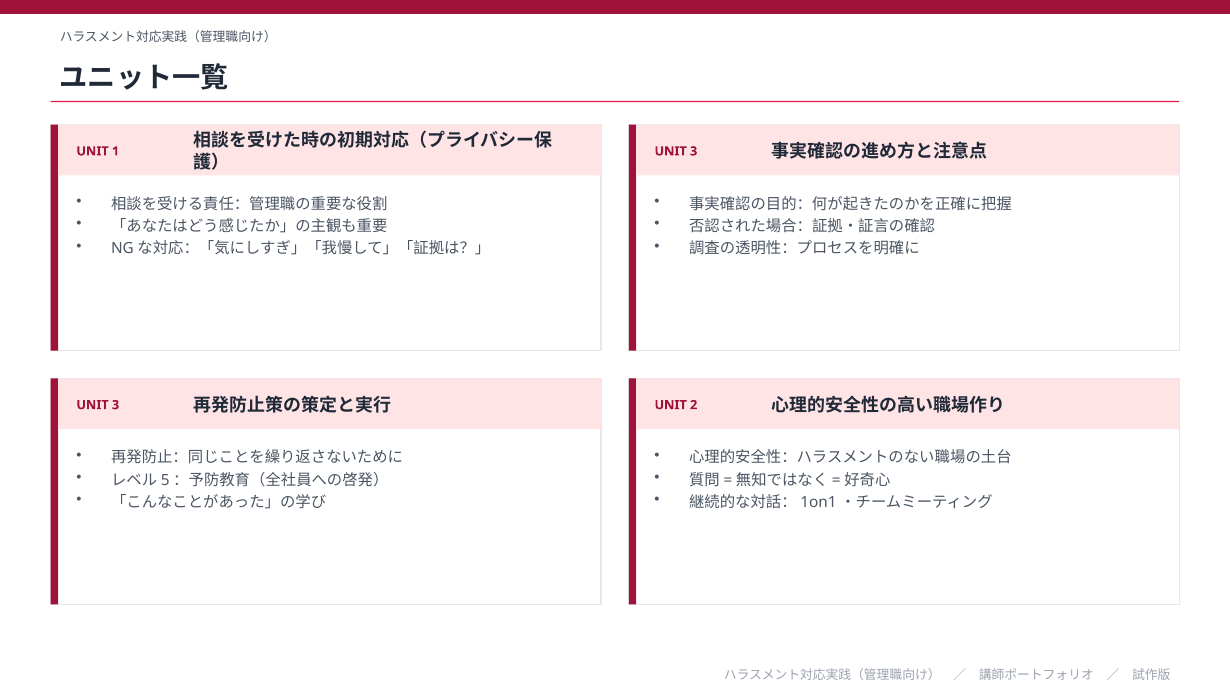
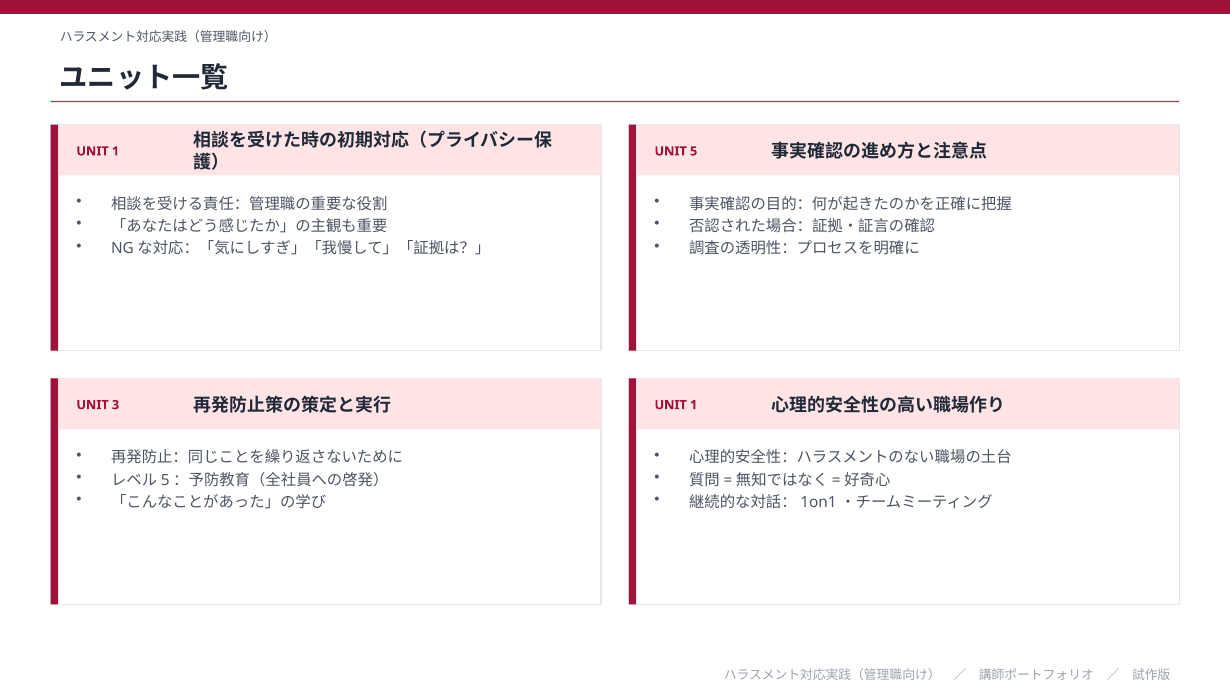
3: 3 -> 5 (694, 151)
2: 2 -> 1 (694, 405)
